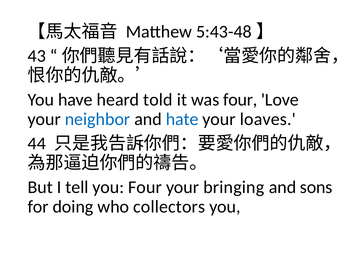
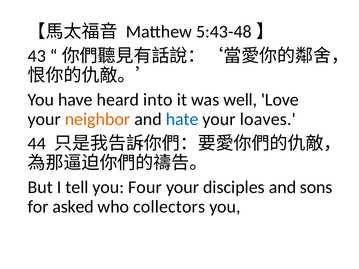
told: told -> into (158, 100)
was four: four -> well (240, 100)
neighbor colour: blue -> orange (98, 119)
bringing: bringing -> disciples (234, 187)
doing: doing -> asked (73, 207)
